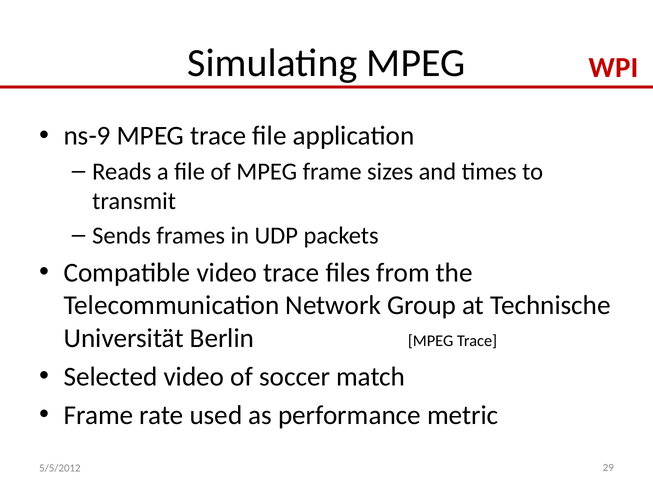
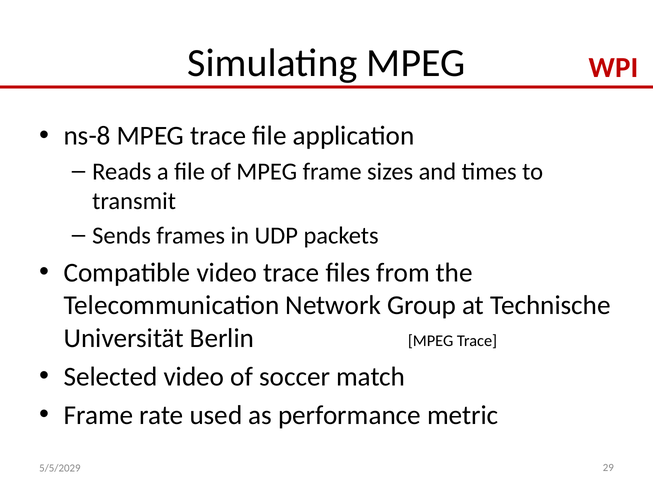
ns-9: ns-9 -> ns-8 (87, 136)
5/5/2012: 5/5/2012 -> 5/5/2029 (60, 468)
